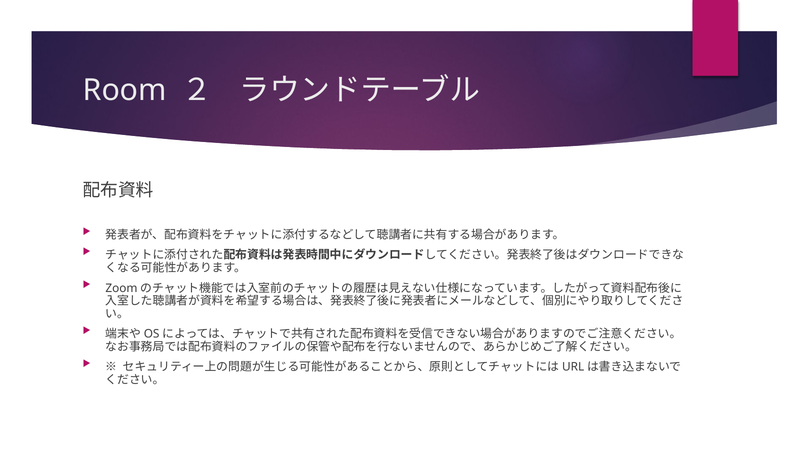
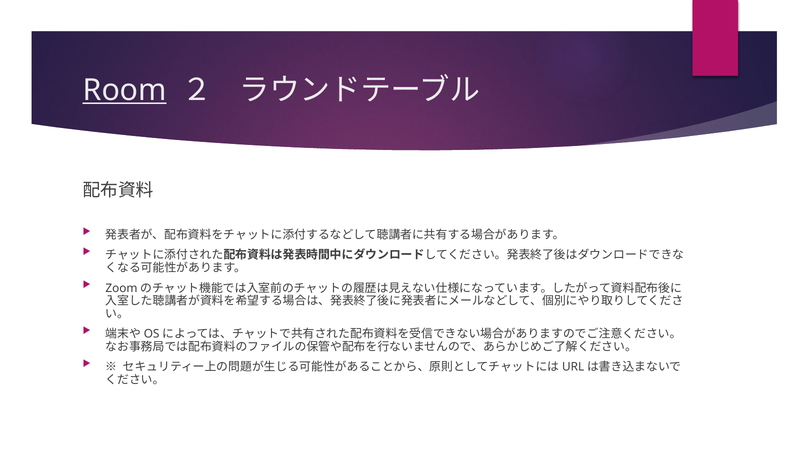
Room underline: none -> present (125, 90)
